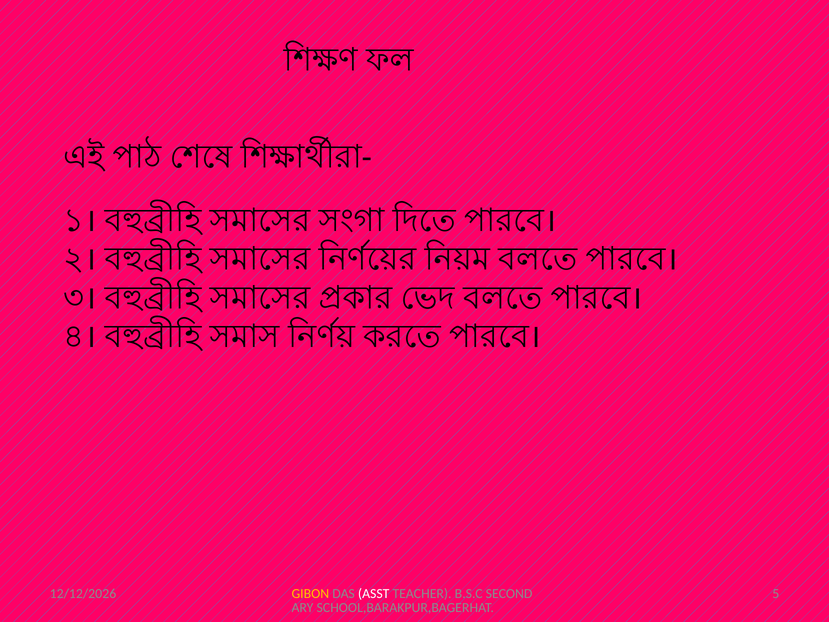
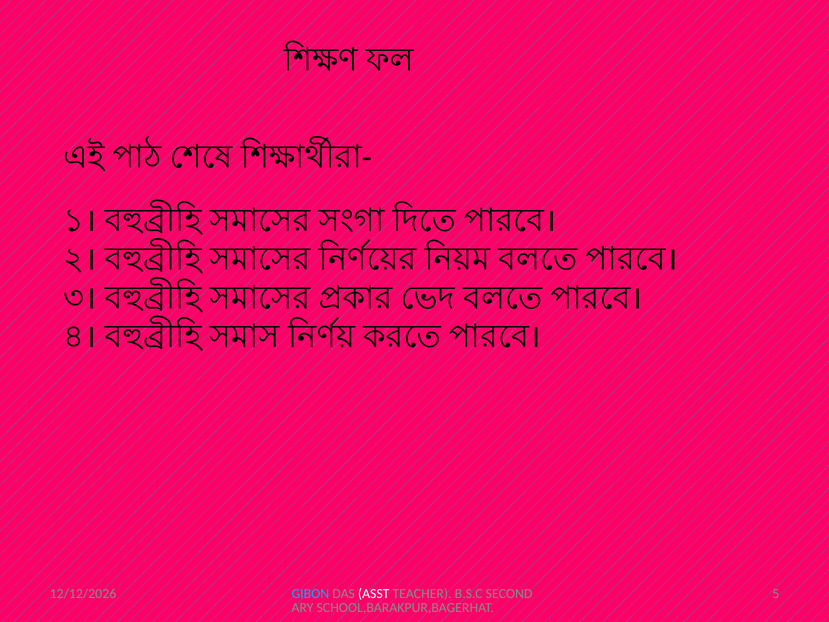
GIBON colour: yellow -> light blue (310, 594)
